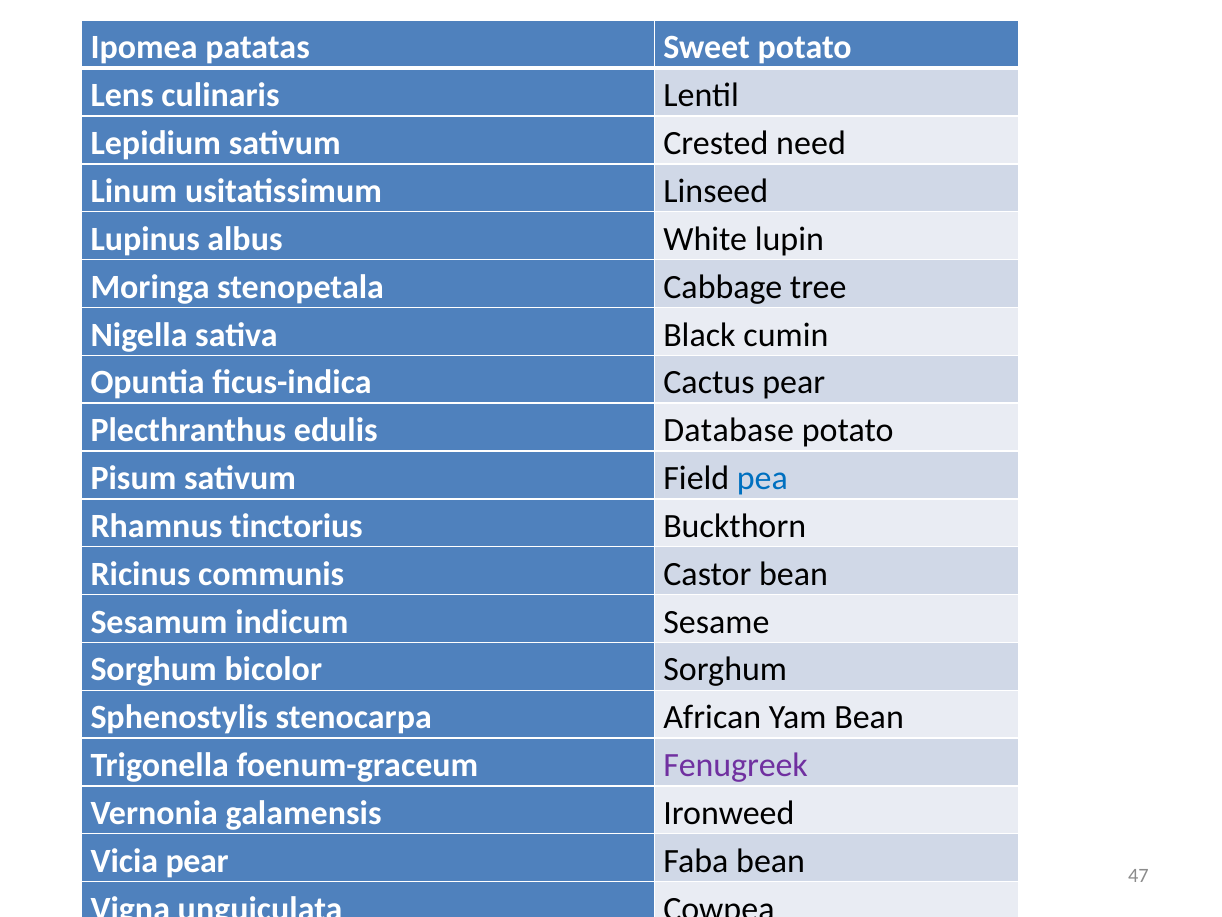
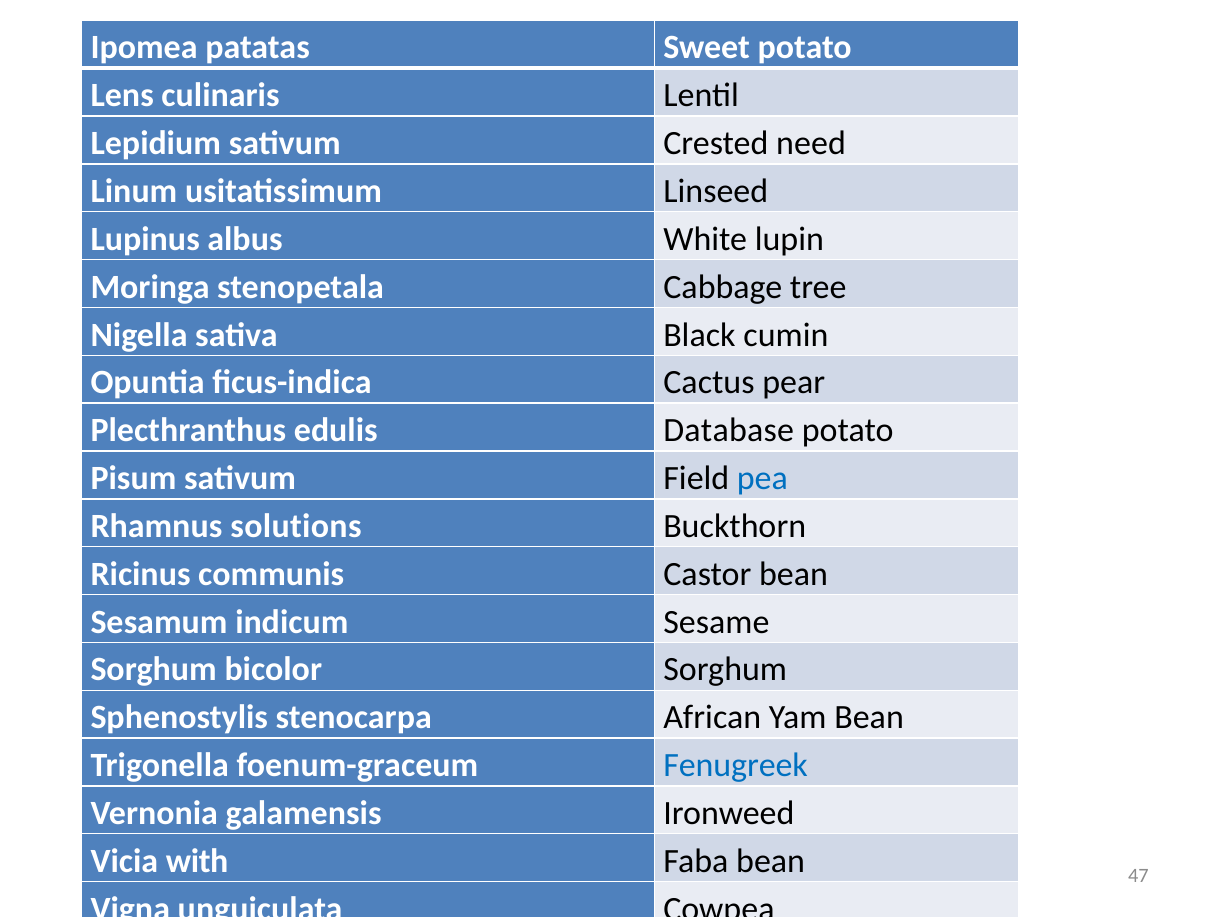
tinctorius: tinctorius -> solutions (296, 526)
Fenugreek colour: purple -> blue (736, 765)
Vicia pear: pear -> with (197, 861)
